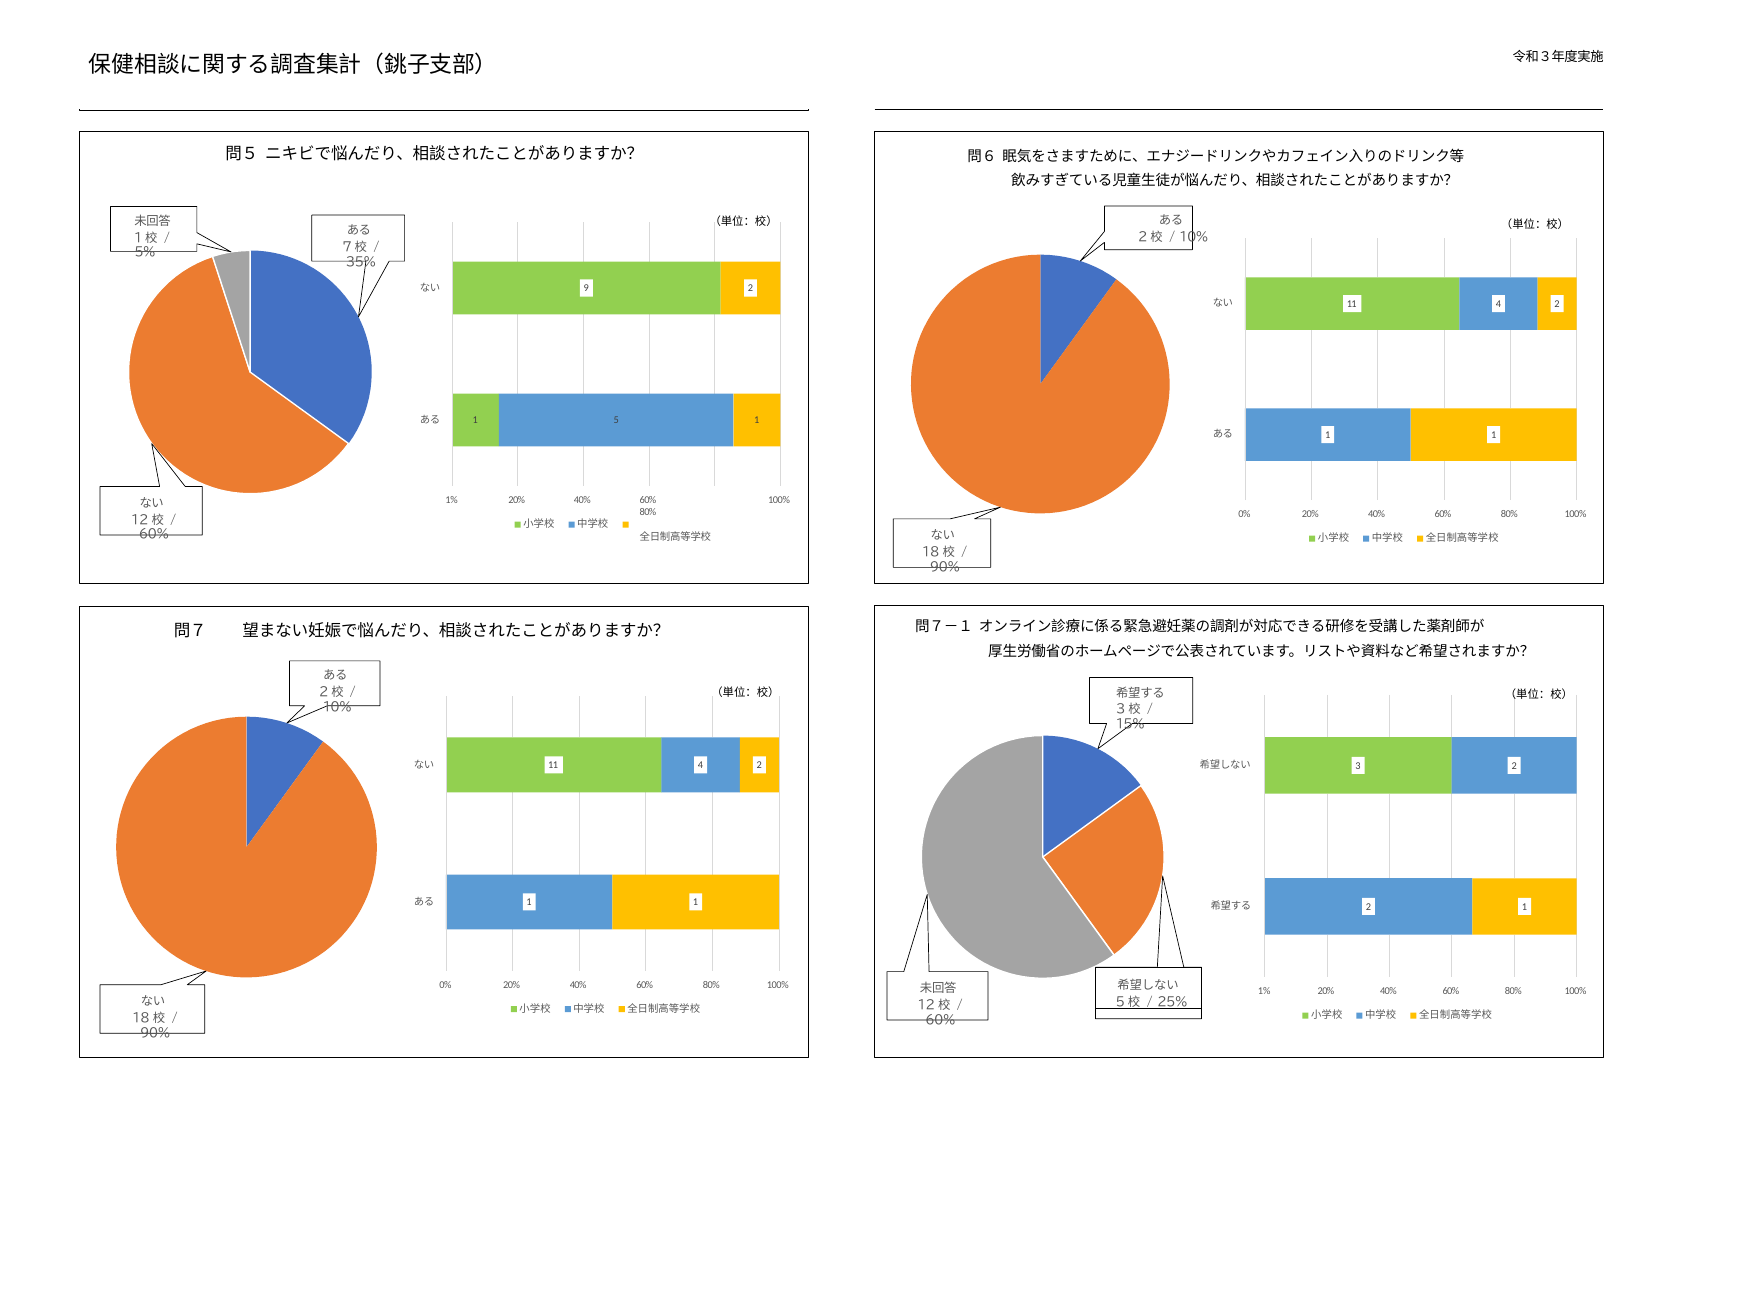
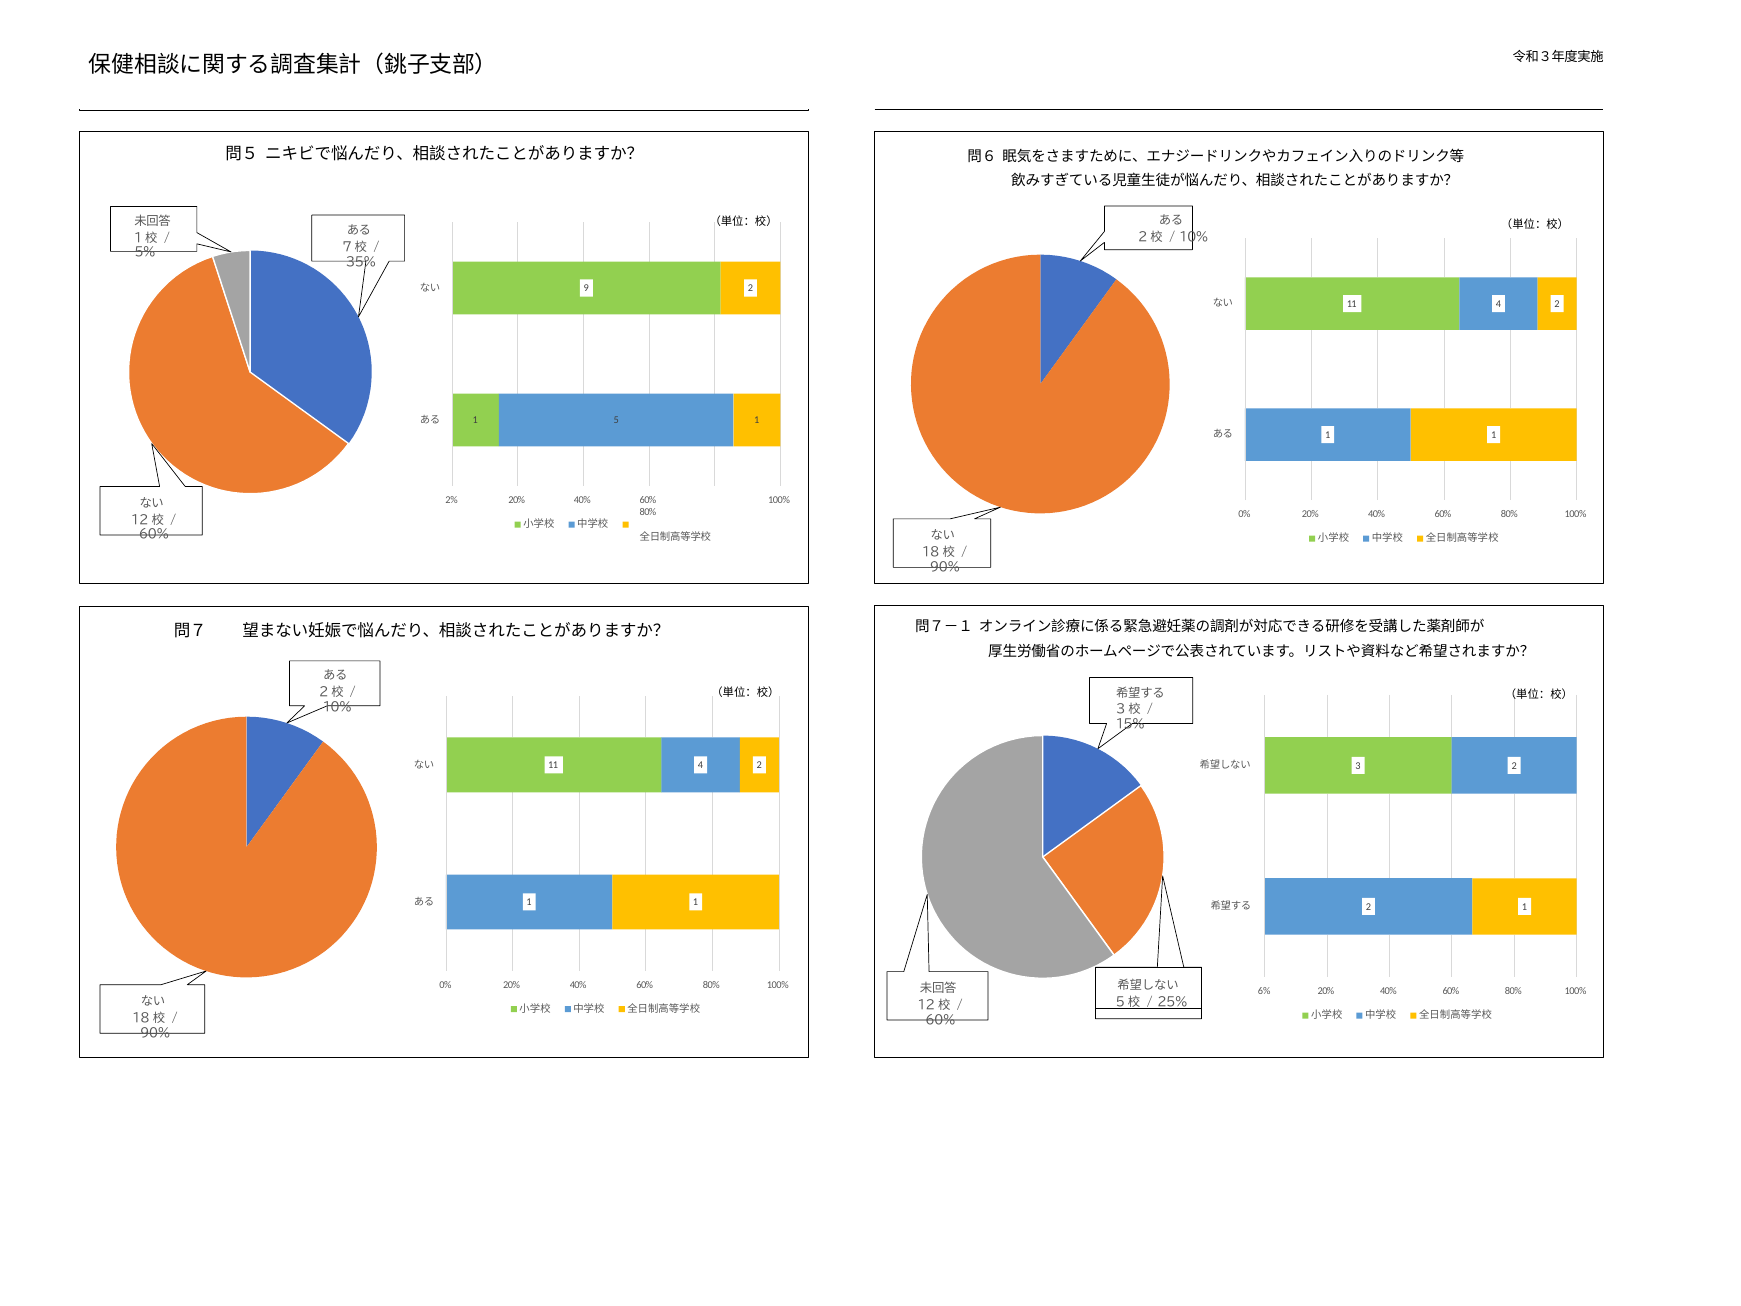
1%: 1% -> 2% (452, 500)
1%: 1% -> 6% (1264, 991)
